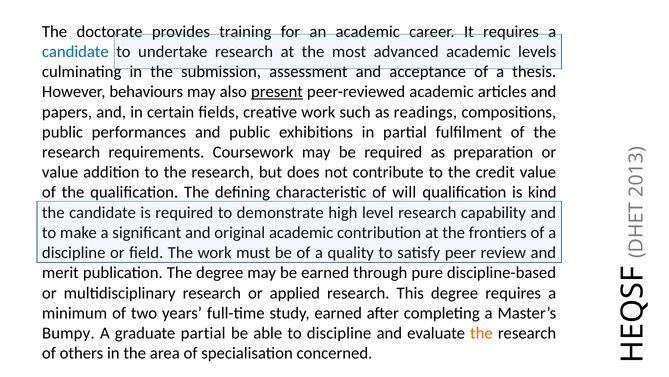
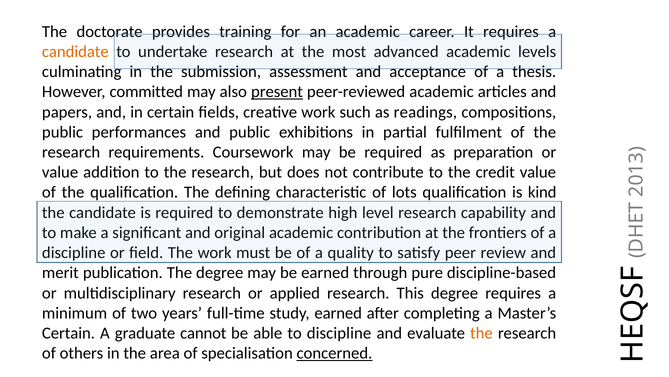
candidate colour: blue -> orange (75, 52)
behaviours: behaviours -> committed (146, 92)
will: will -> lots (404, 192)
Bumpy: Bumpy -> Certain (68, 333)
graduate partial: partial -> cannot (203, 333)
concerned underline: none -> present (334, 353)
